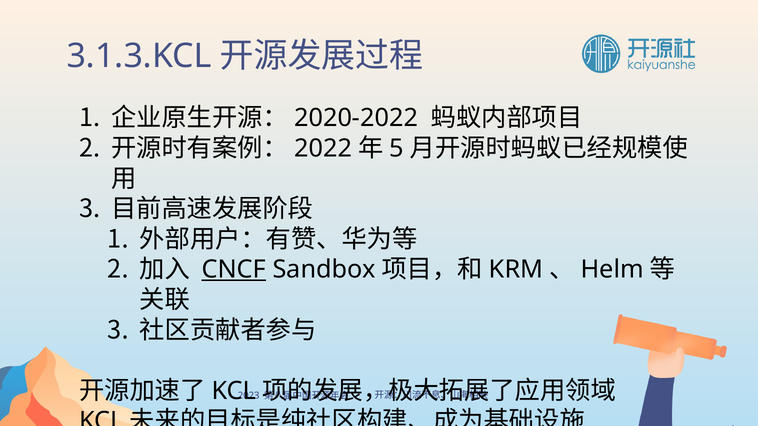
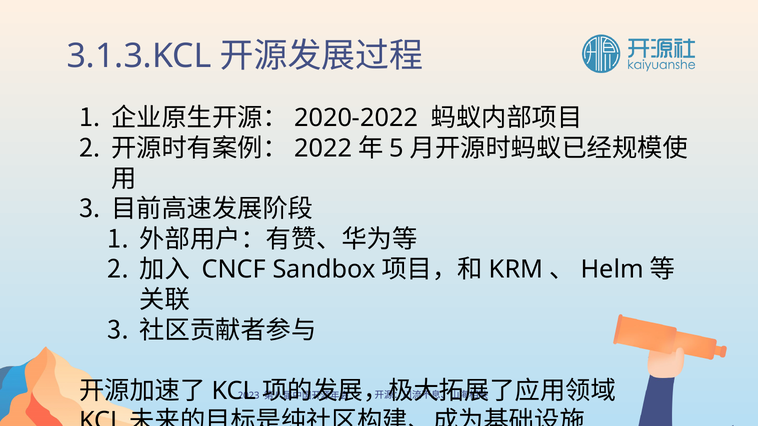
CNCF underline: present -> none (234, 270)
